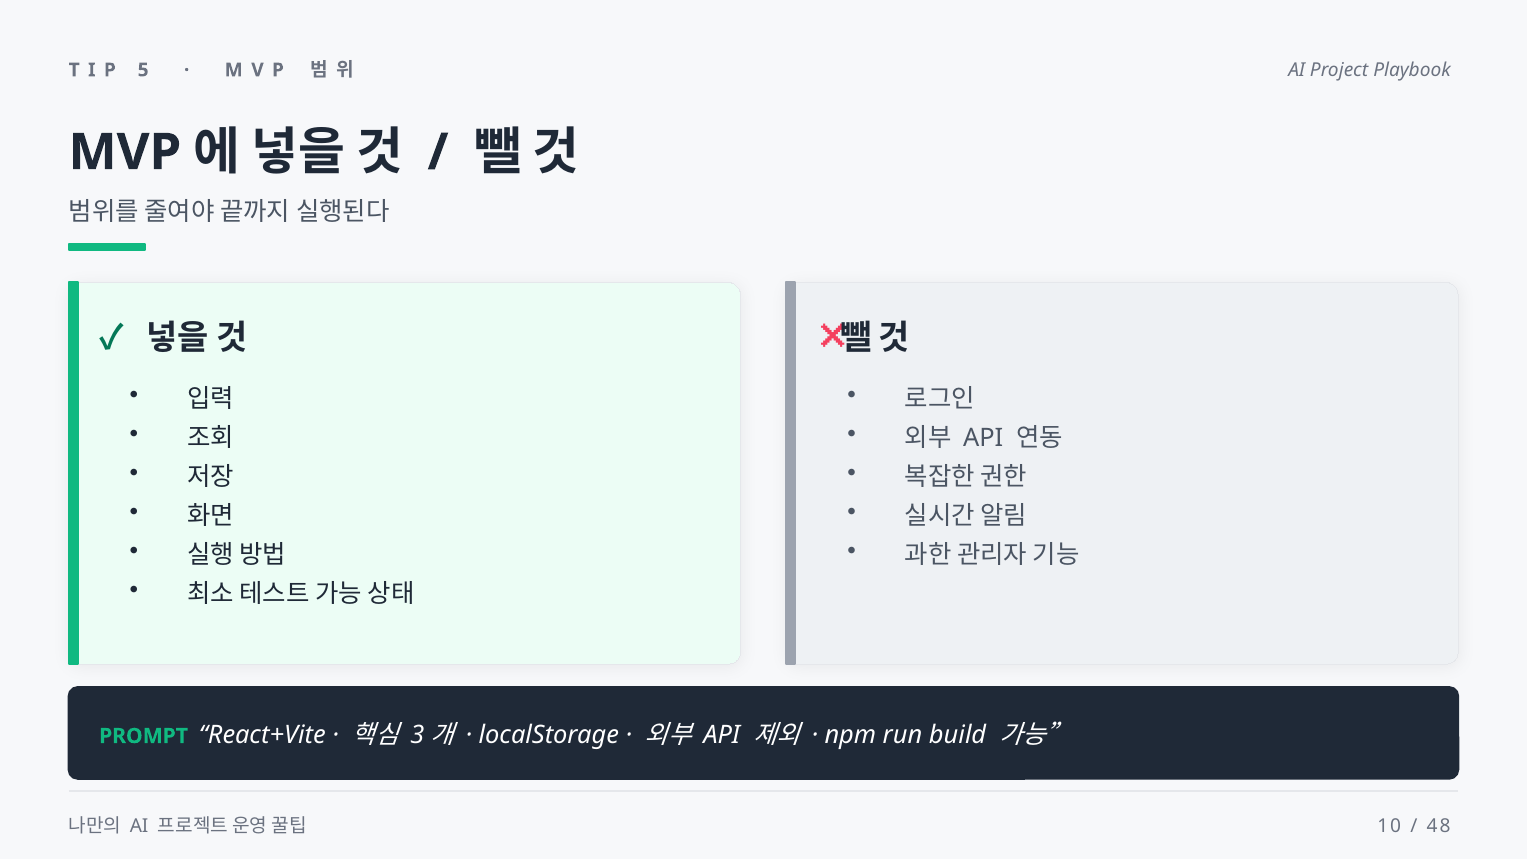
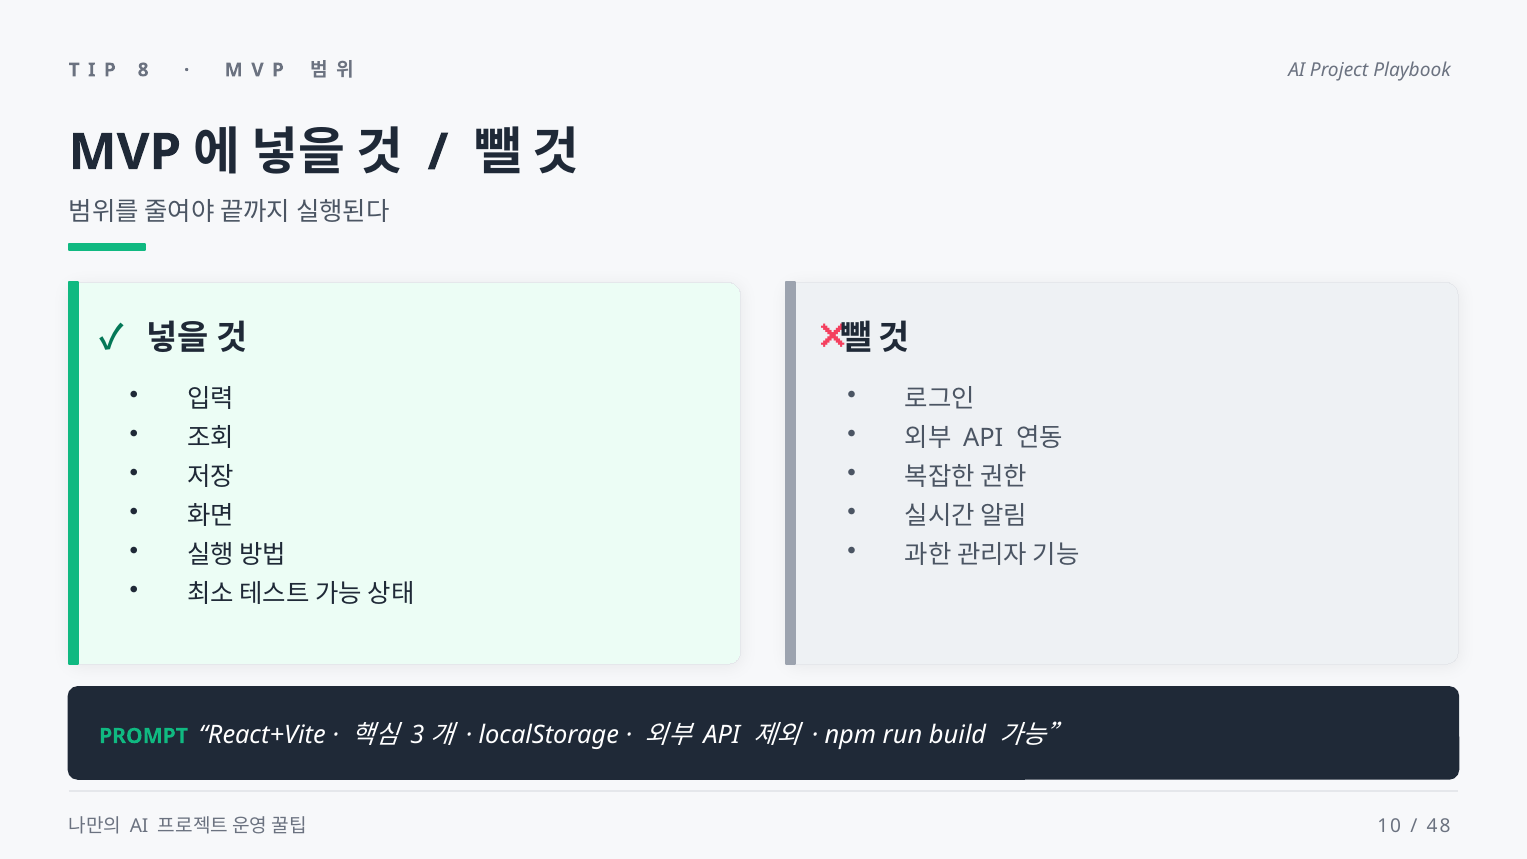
5: 5 -> 8 (143, 70)
